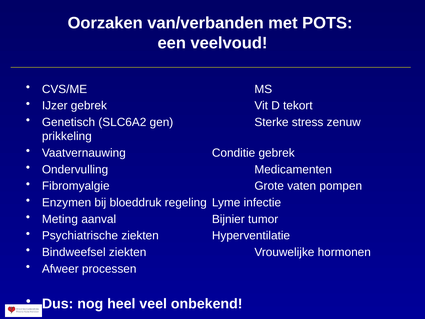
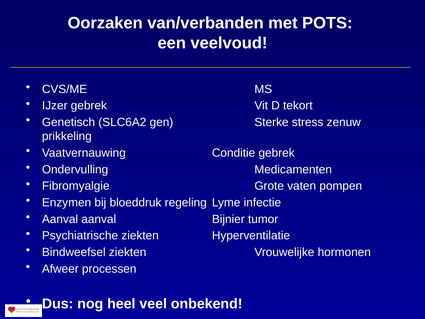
Meting: Meting -> Aanval (60, 219)
